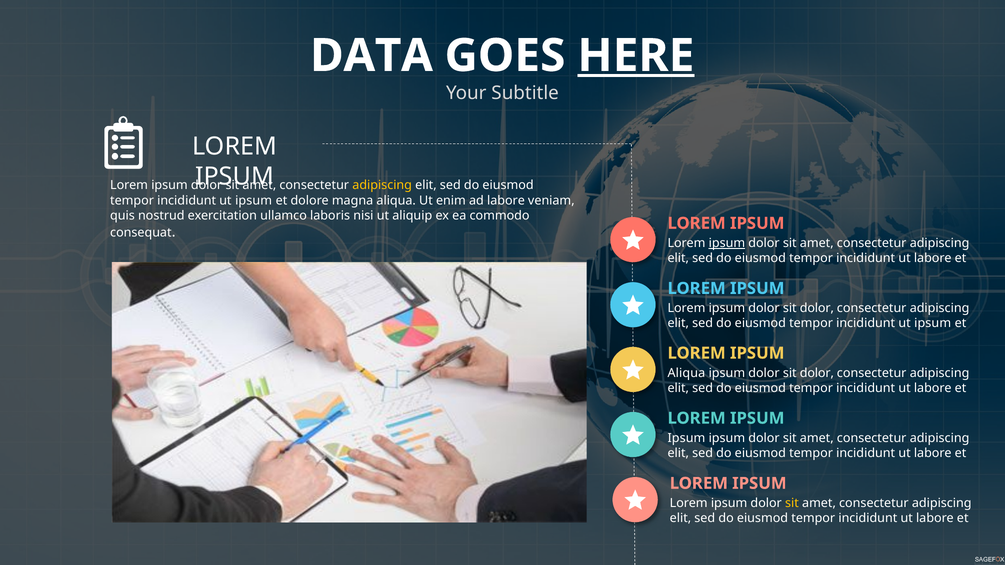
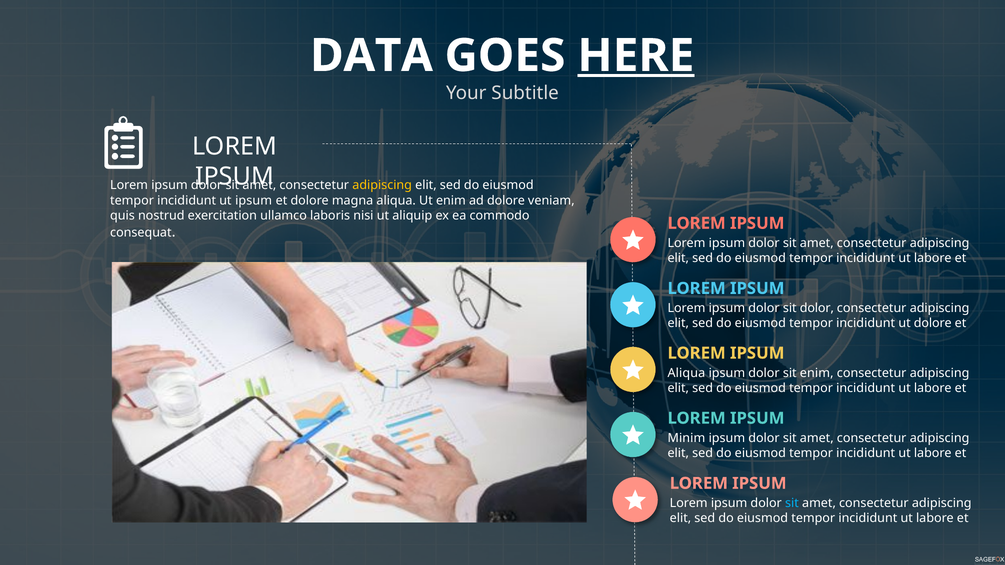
ad labore: labore -> dolore (506, 201)
ipsum underline: present -> none (727, 243)
ipsum: ipsum -> dolore (933, 323)
dolor: dolor -> enim (817, 373)
Ipsum: Ipsum -> Minim (686, 438)
sit colour: yellow -> light blue (792, 503)
